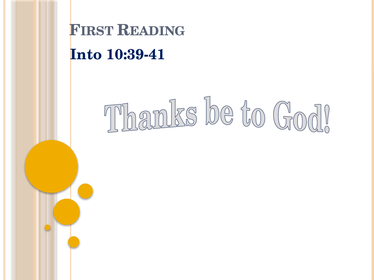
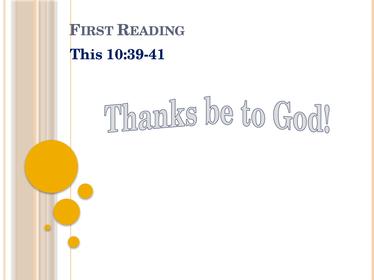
Into: Into -> This (86, 55)
